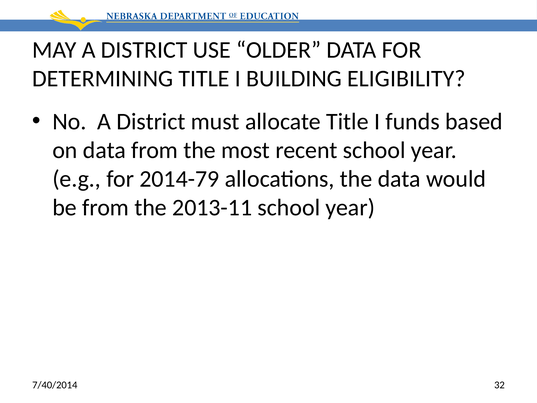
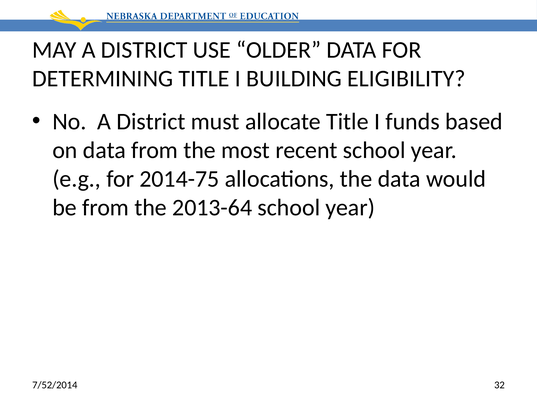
2014-79: 2014-79 -> 2014-75 (179, 179)
2013-11: 2013-11 -> 2013-64 (212, 208)
7/40/2014: 7/40/2014 -> 7/52/2014 (55, 385)
